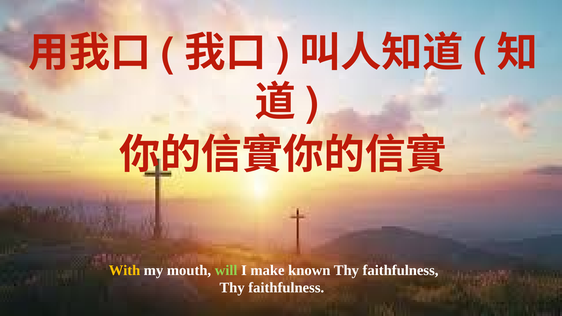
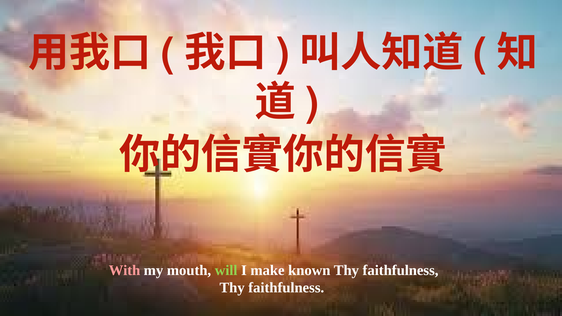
With colour: yellow -> pink (125, 270)
